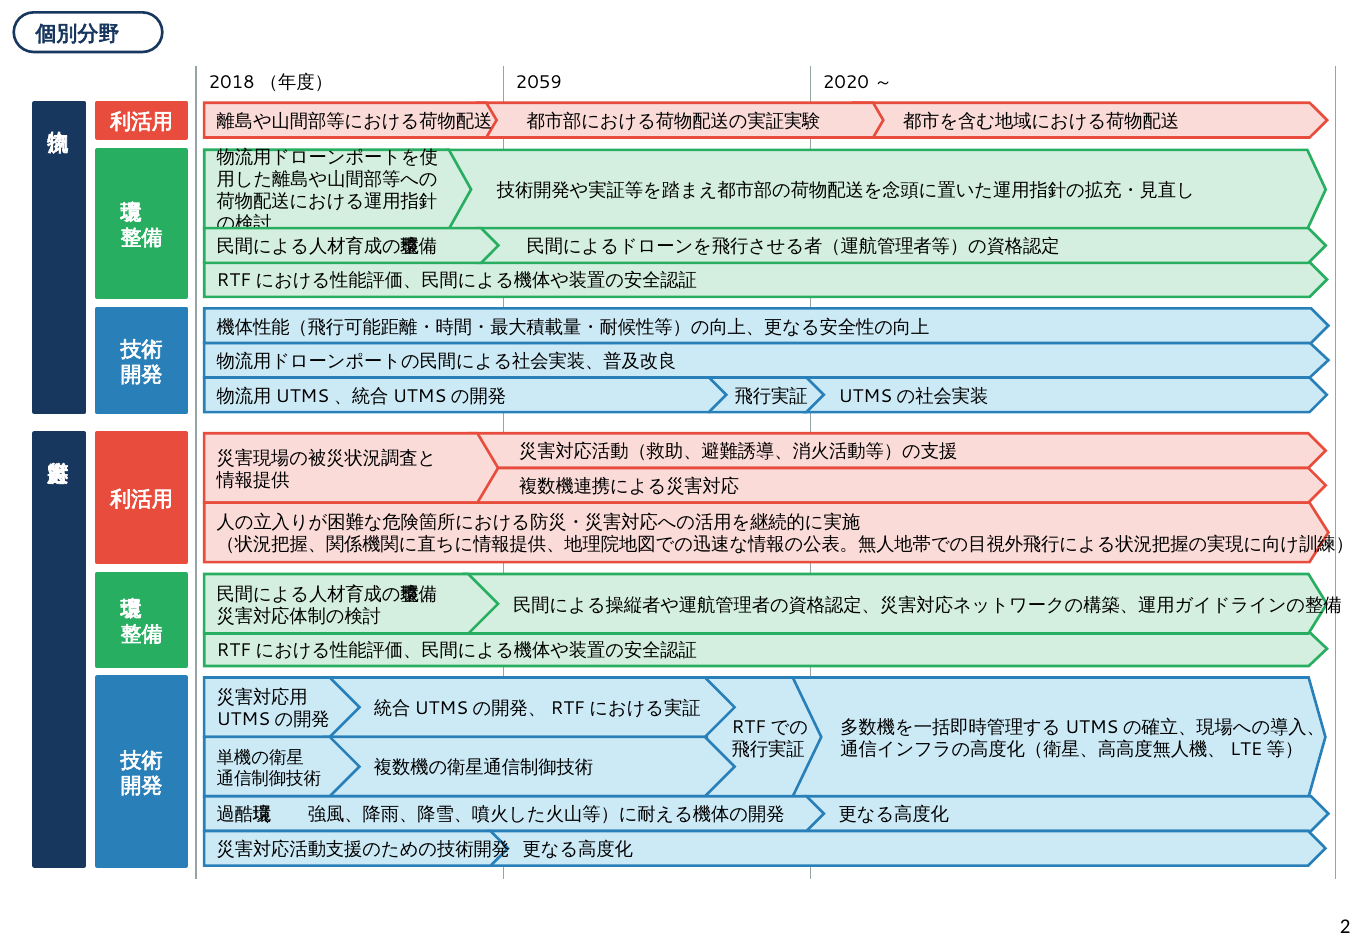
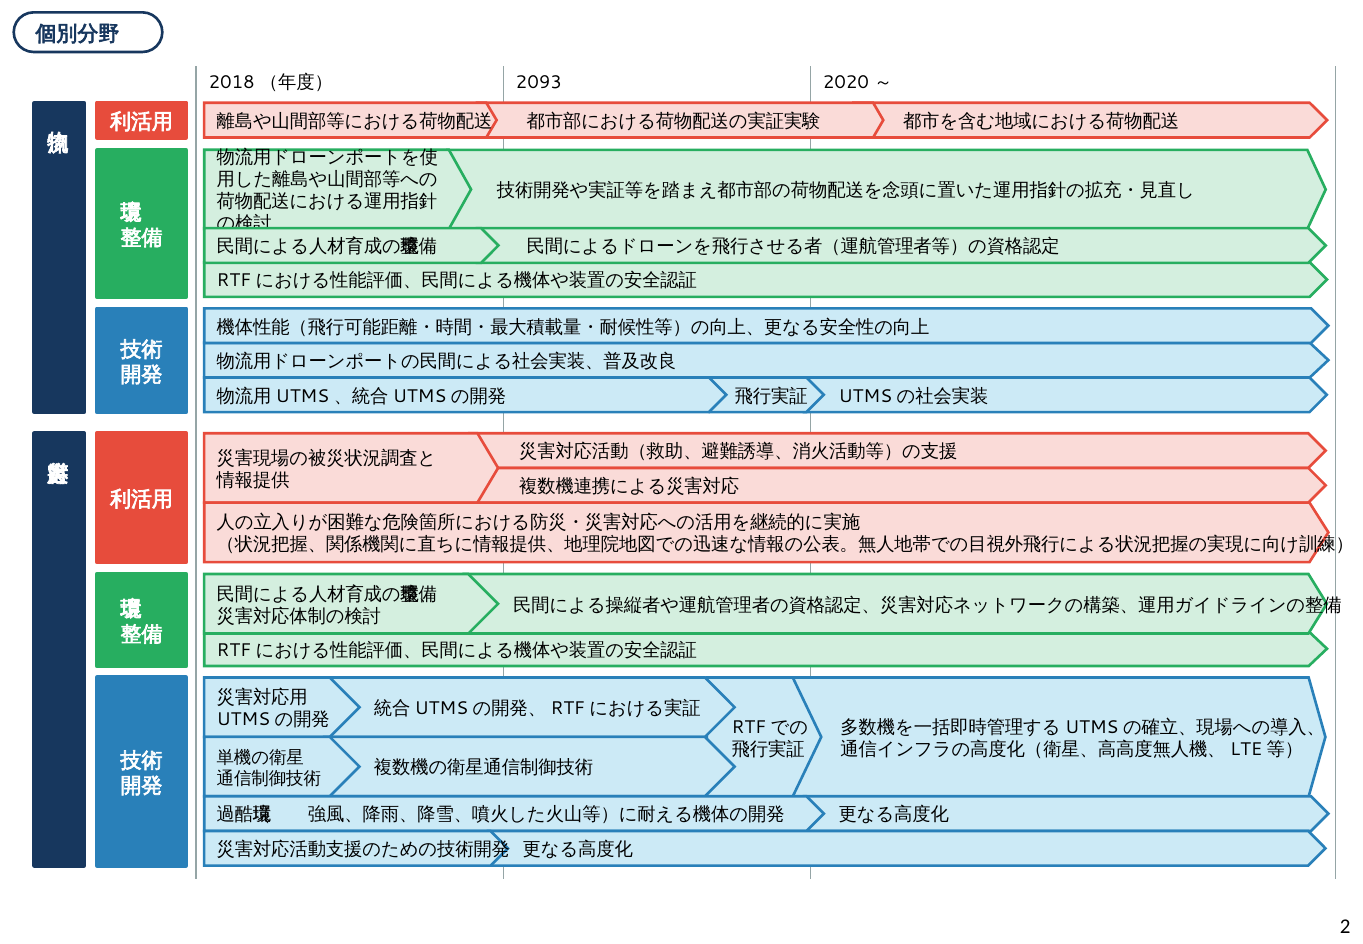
2059: 2059 -> 2093 (539, 82)
